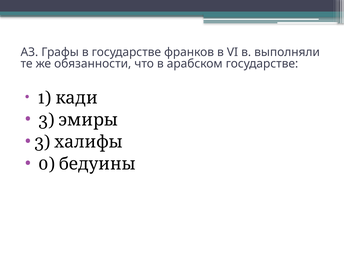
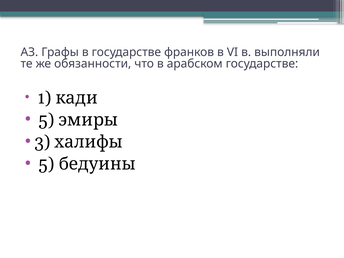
3: 3 -> 5 (46, 120)
0: 0 -> 5 (46, 164)
